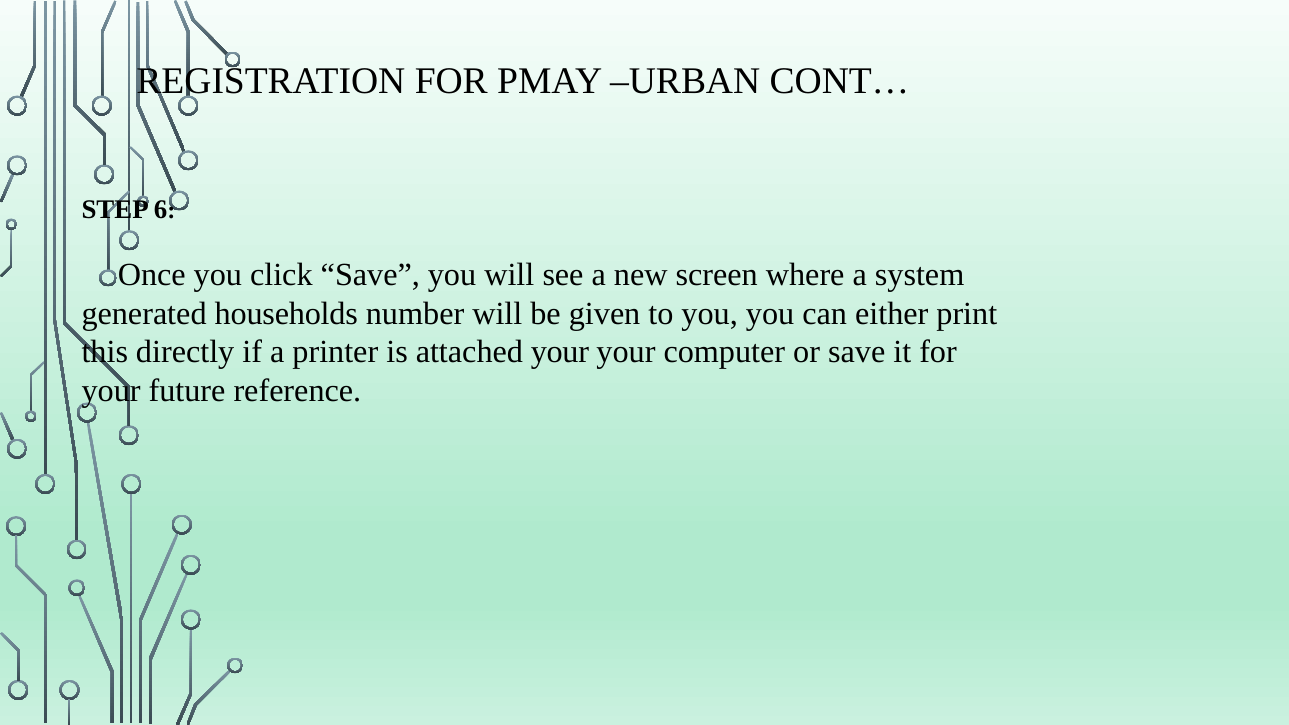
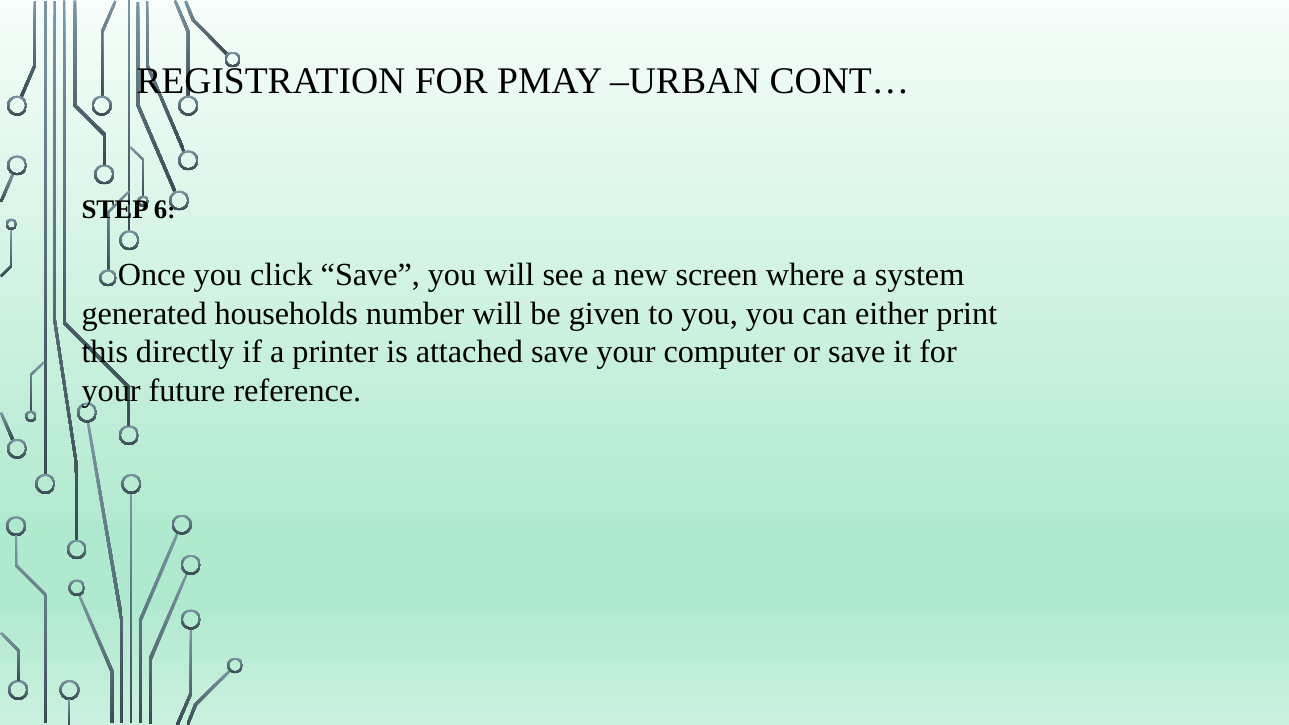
attached your: your -> save (560, 352)
